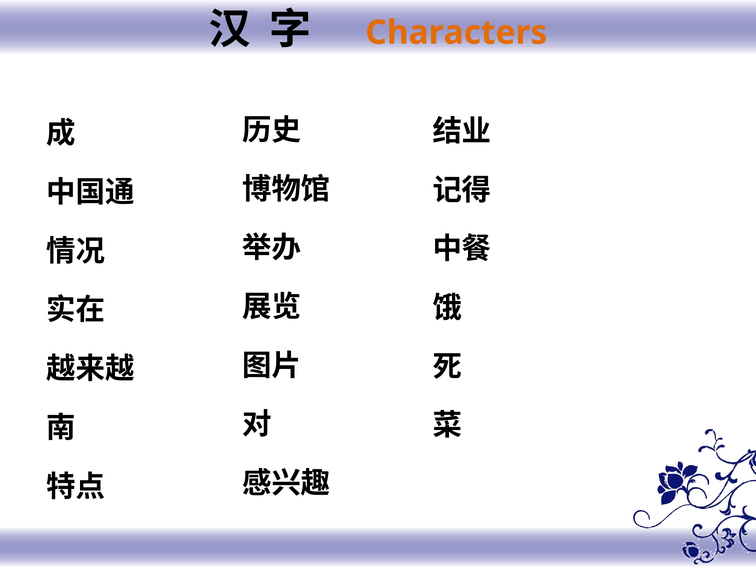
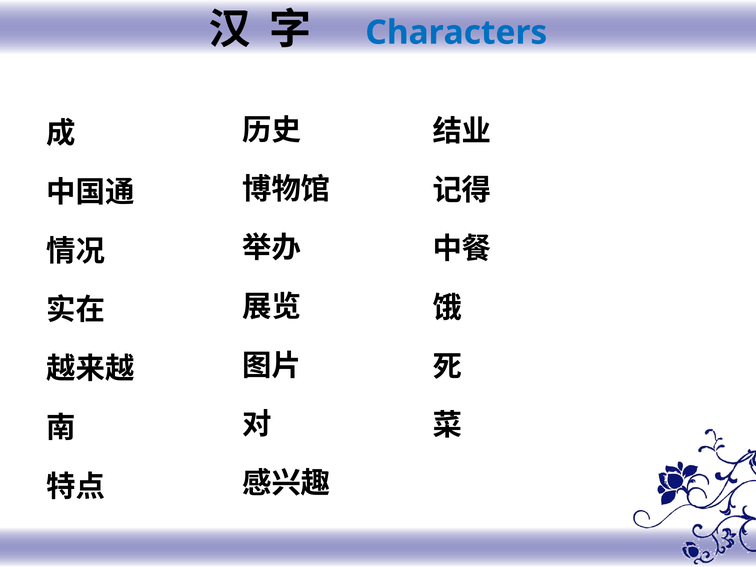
Characters colour: orange -> blue (456, 33)
